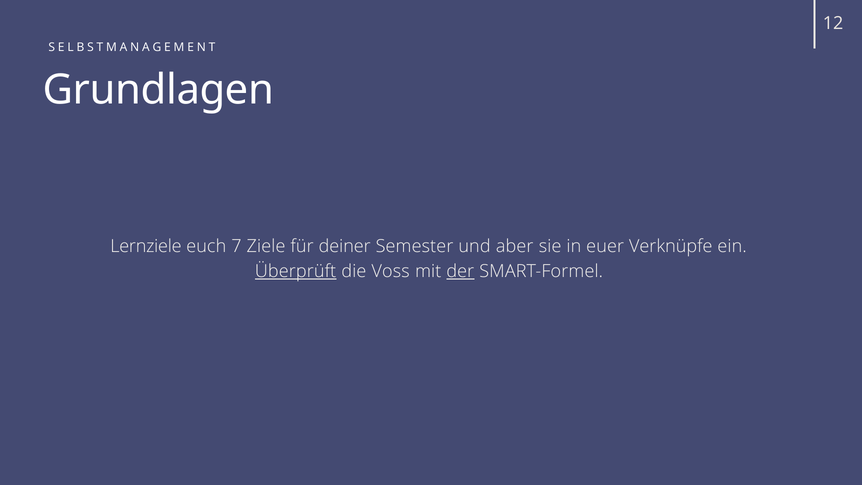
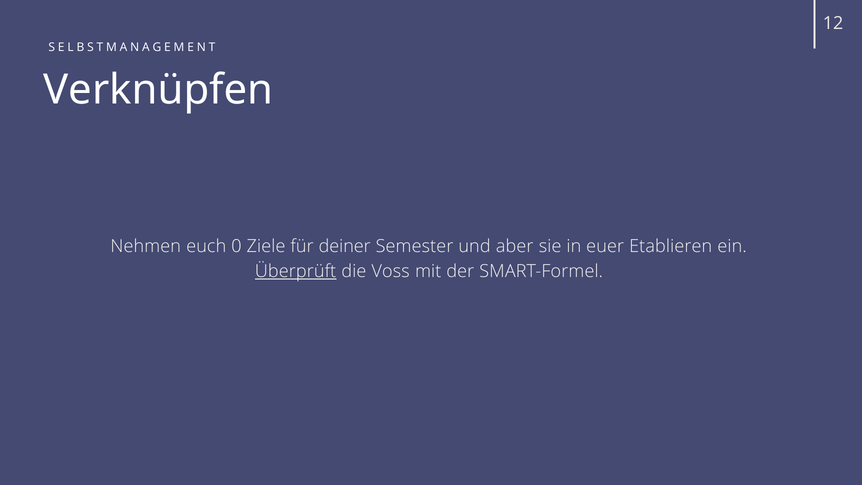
Grundlagen: Grundlagen -> Verknüpfen (158, 90)
Lernziele: Lernziele -> Nehmen (146, 246)
7: 7 -> 0 (236, 246)
Verknüpfe: Verknüpfe -> Etablieren (671, 246)
der underline: present -> none (460, 271)
